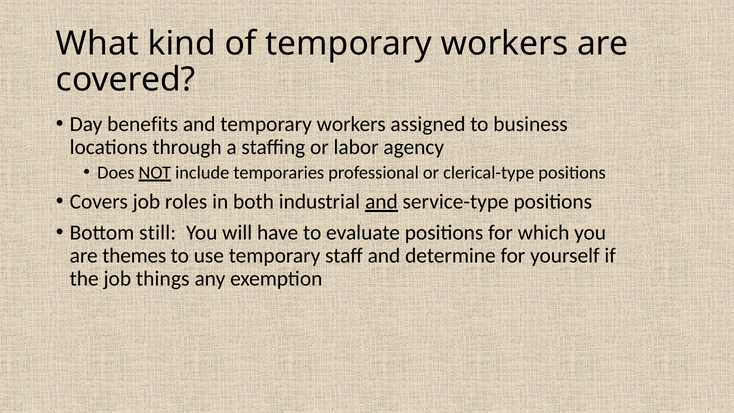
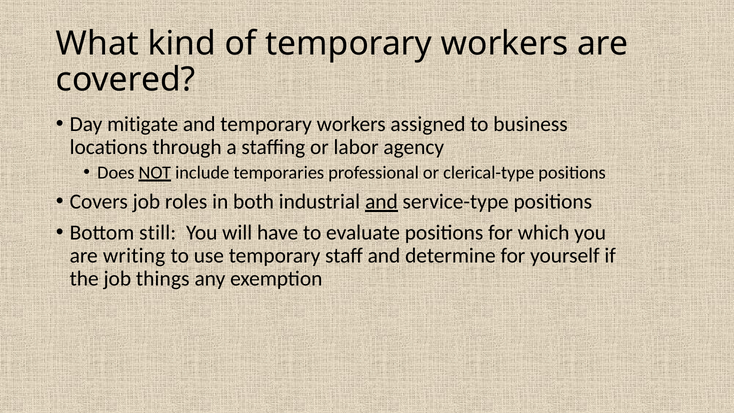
benefits: benefits -> mitigate (143, 124)
themes: themes -> writing (134, 256)
